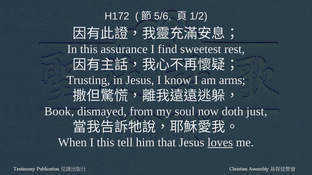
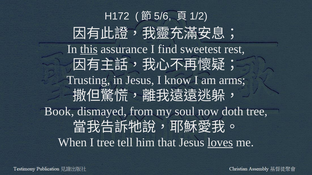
this underline: none -> present (89, 49)
doth just: just -> tree (257, 112)
I this: this -> tree (106, 143)
